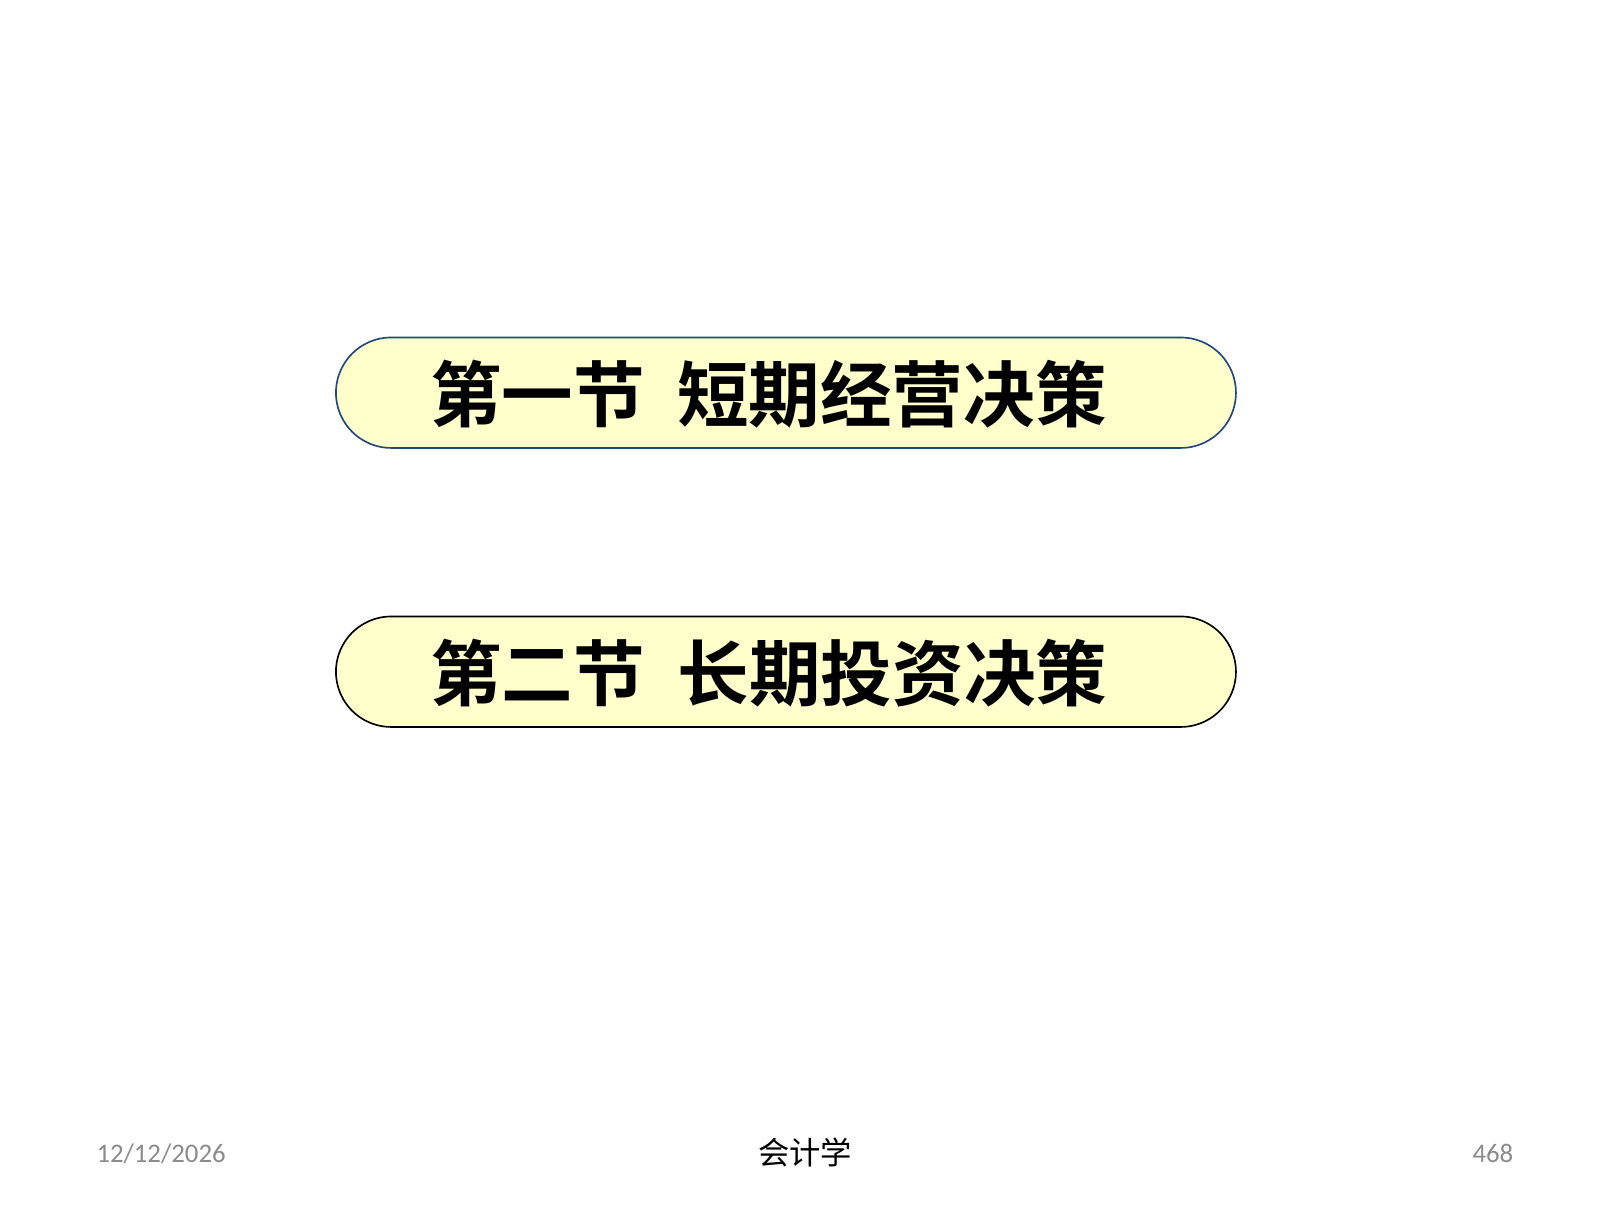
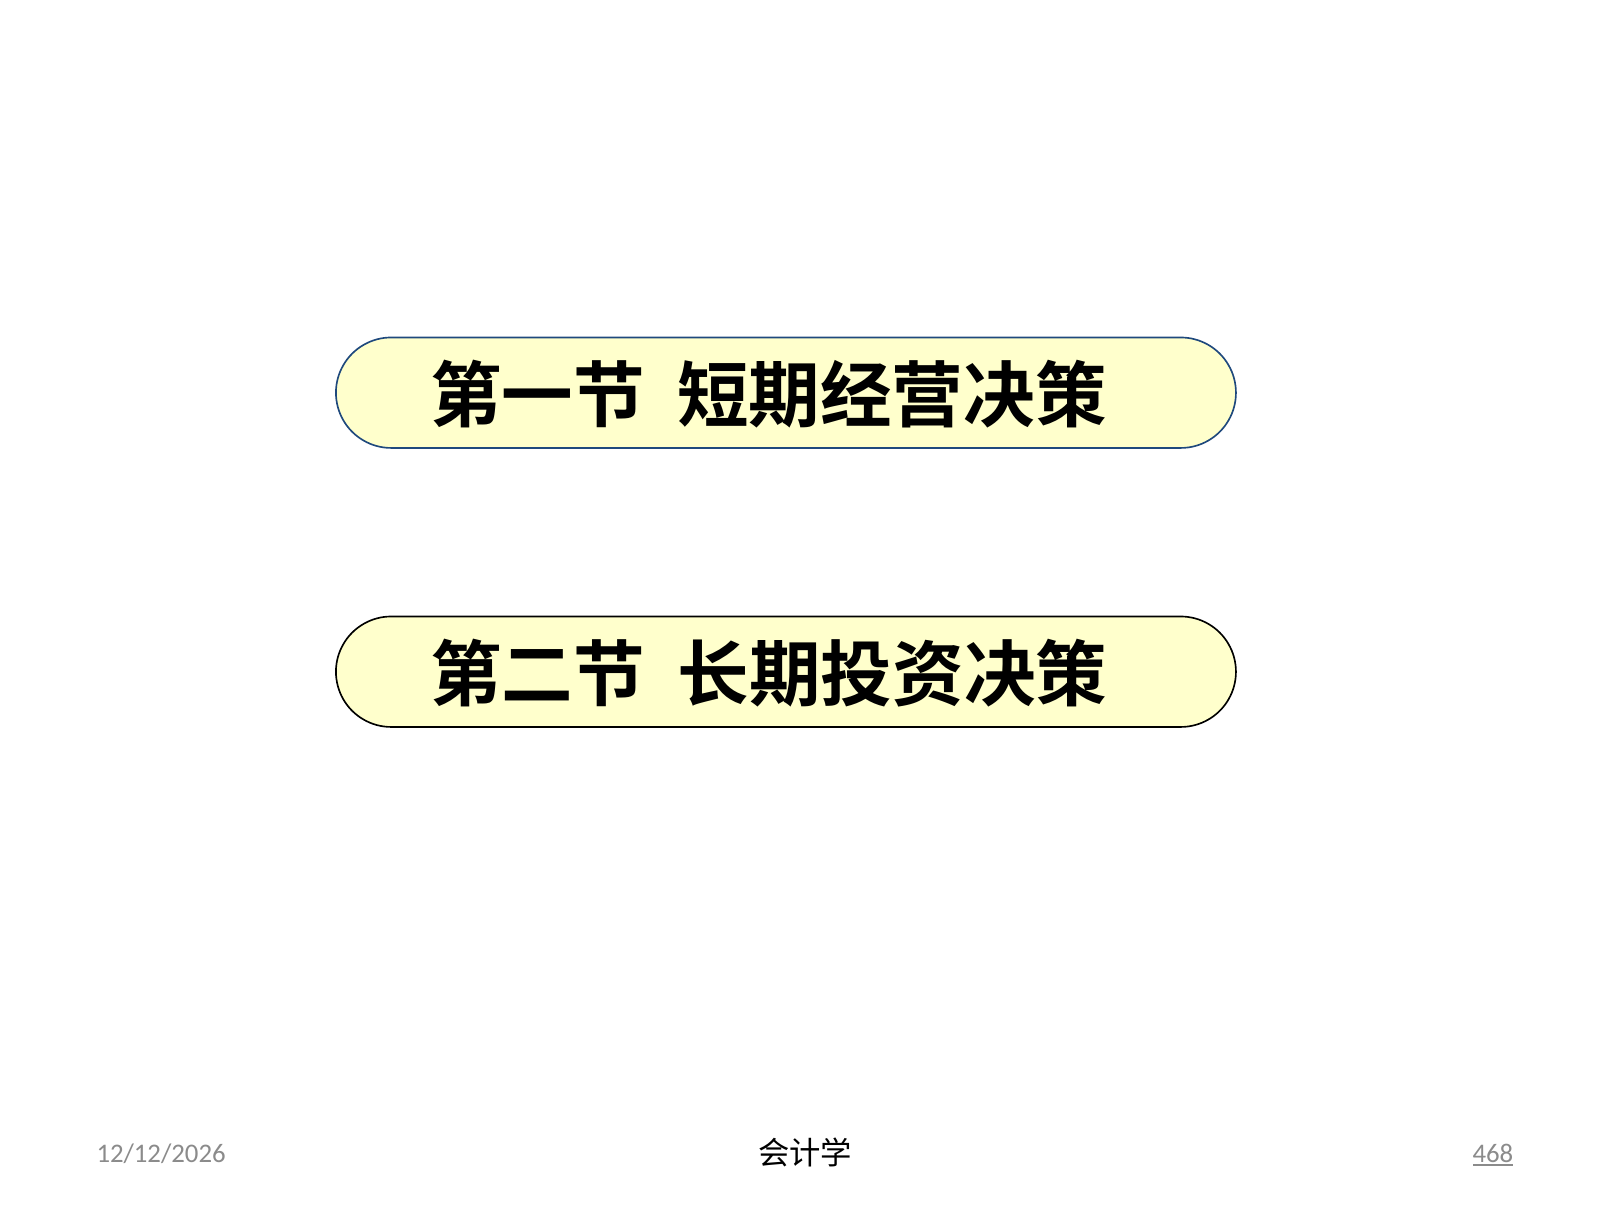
468 underline: none -> present (1493, 1153)
